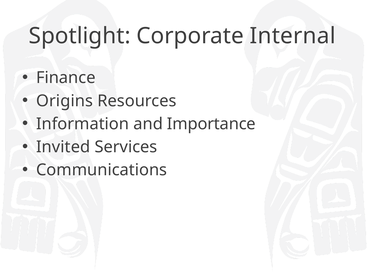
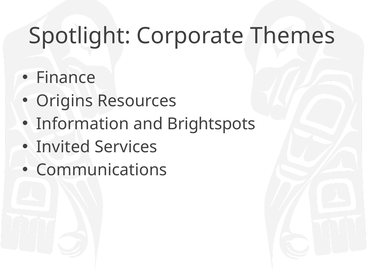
Internal: Internal -> Themes (293, 36)
Importance: Importance -> Brightspots (211, 124)
